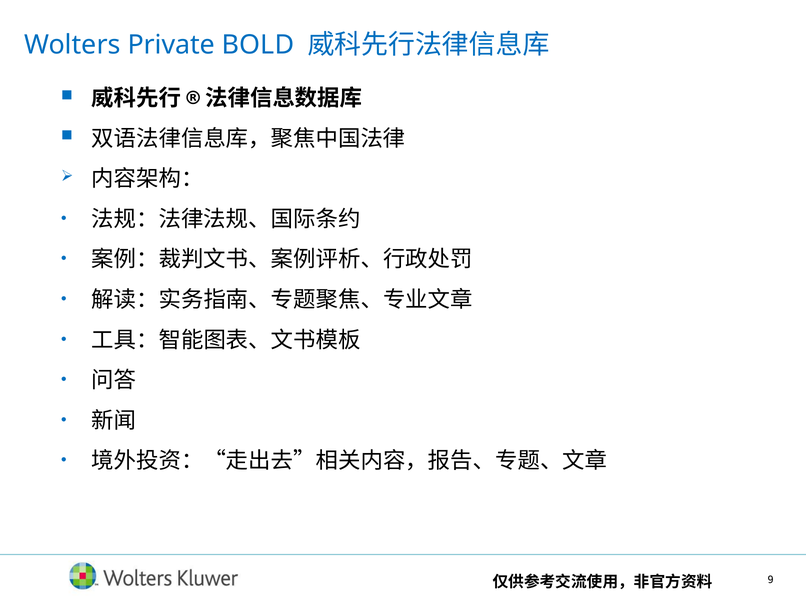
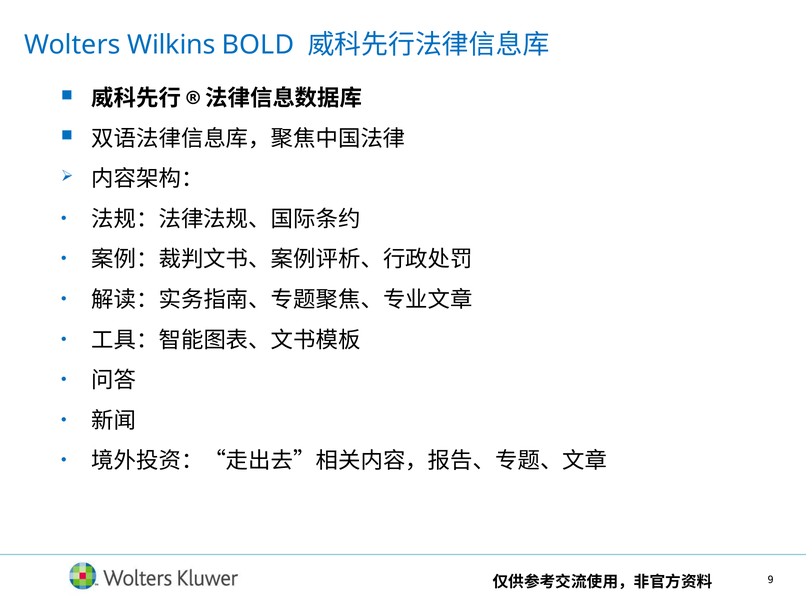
Private: Private -> Wilkins (171, 45)
